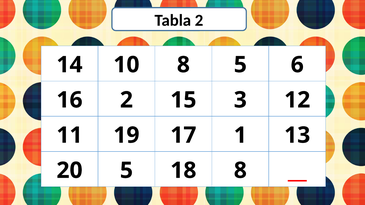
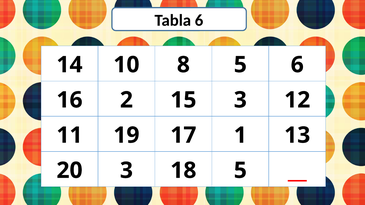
Tabla 2: 2 -> 6 (199, 20)
20 5: 5 -> 3 (126, 171)
18 8: 8 -> 5 (240, 171)
